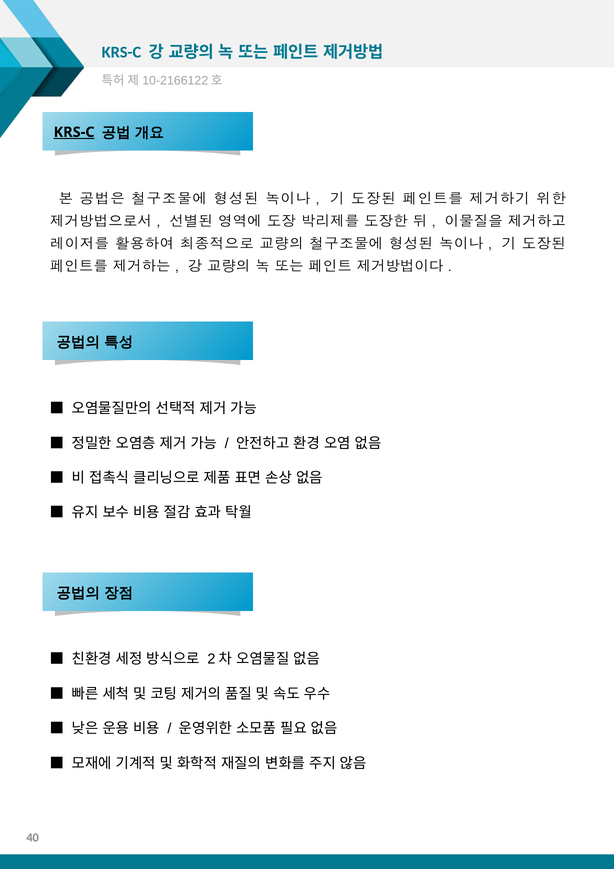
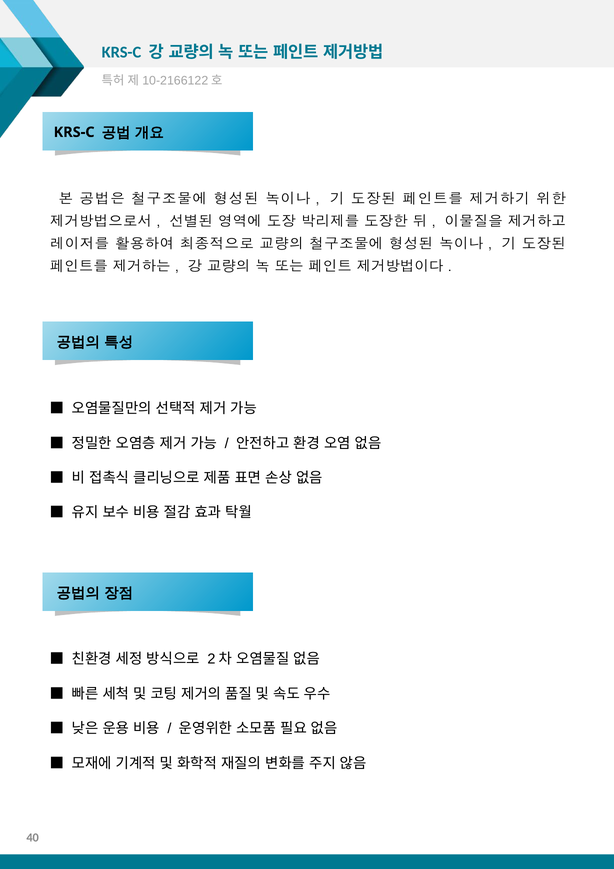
KRS-C underline: present -> none (74, 132)
